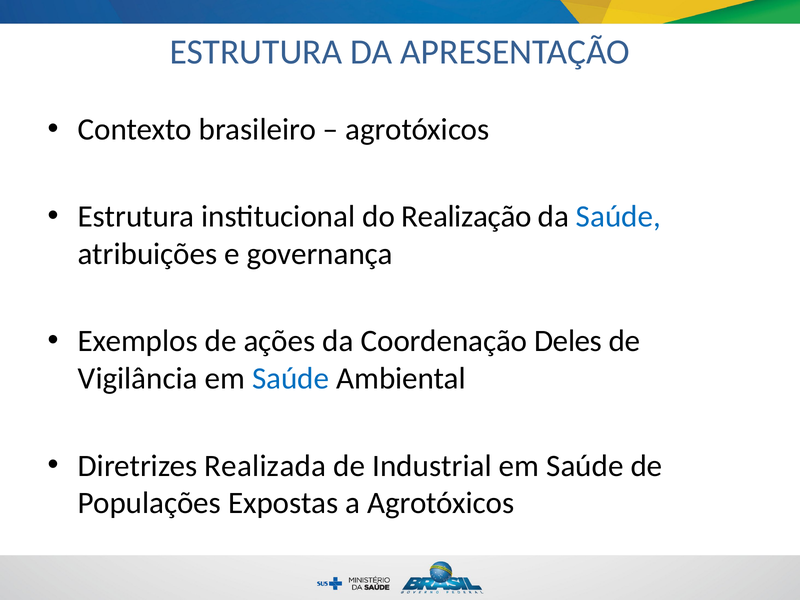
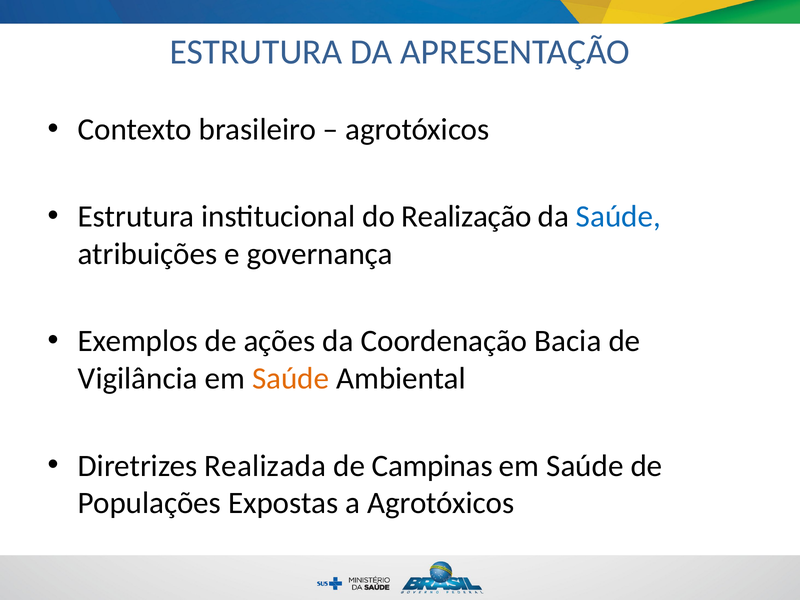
Deles: Deles -> Bacia (568, 341)
Saúde colour: blue -> orange (291, 379)
Industrial: Industrial -> Campinas (432, 466)
